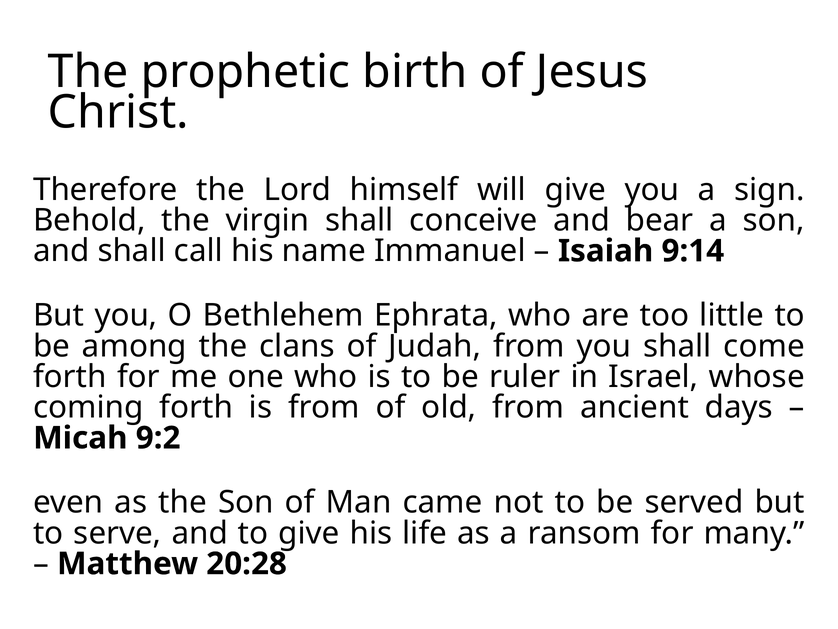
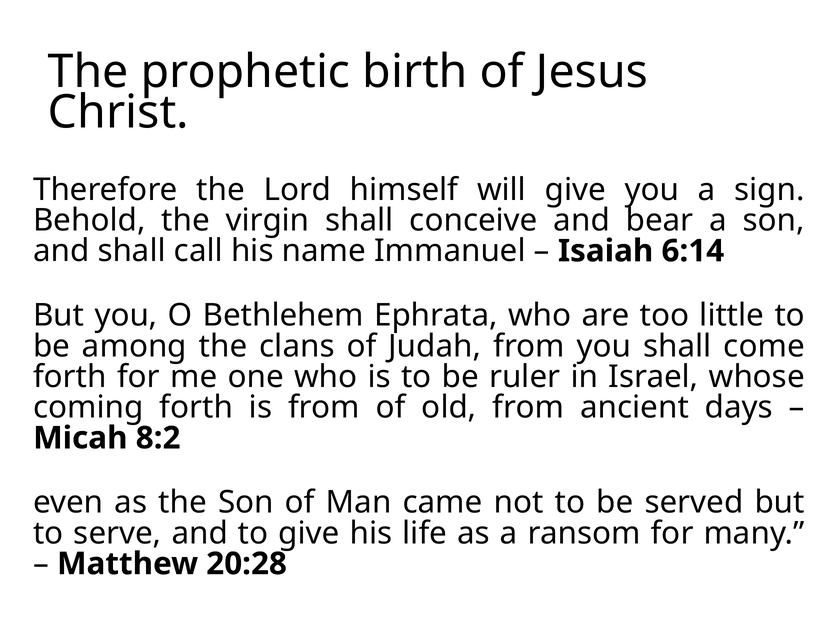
9:14: 9:14 -> 6:14 (693, 251)
9:2: 9:2 -> 8:2 (158, 438)
